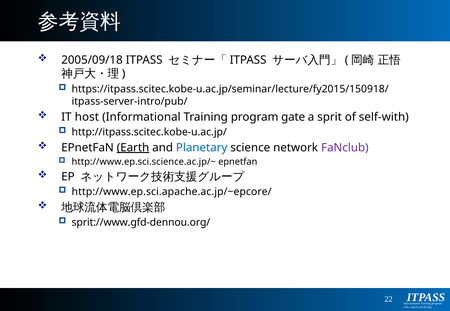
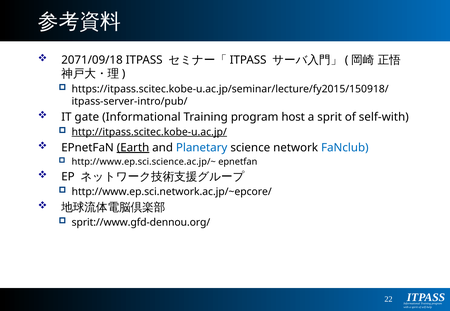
2005/09/18: 2005/09/18 -> 2071/09/18 (92, 60)
host: host -> gate (87, 117)
gate: gate -> host (293, 117)
http://itpass.scitec.kobe-u.ac.jp/ underline: none -> present (149, 132)
FaNclub colour: purple -> blue (345, 148)
http://www.ep.sci.apache.ac.jp/~epcore/: http://www.ep.sci.apache.ac.jp/~epcore/ -> http://www.ep.sci.network.ac.jp/~epcore/ (172, 192)
